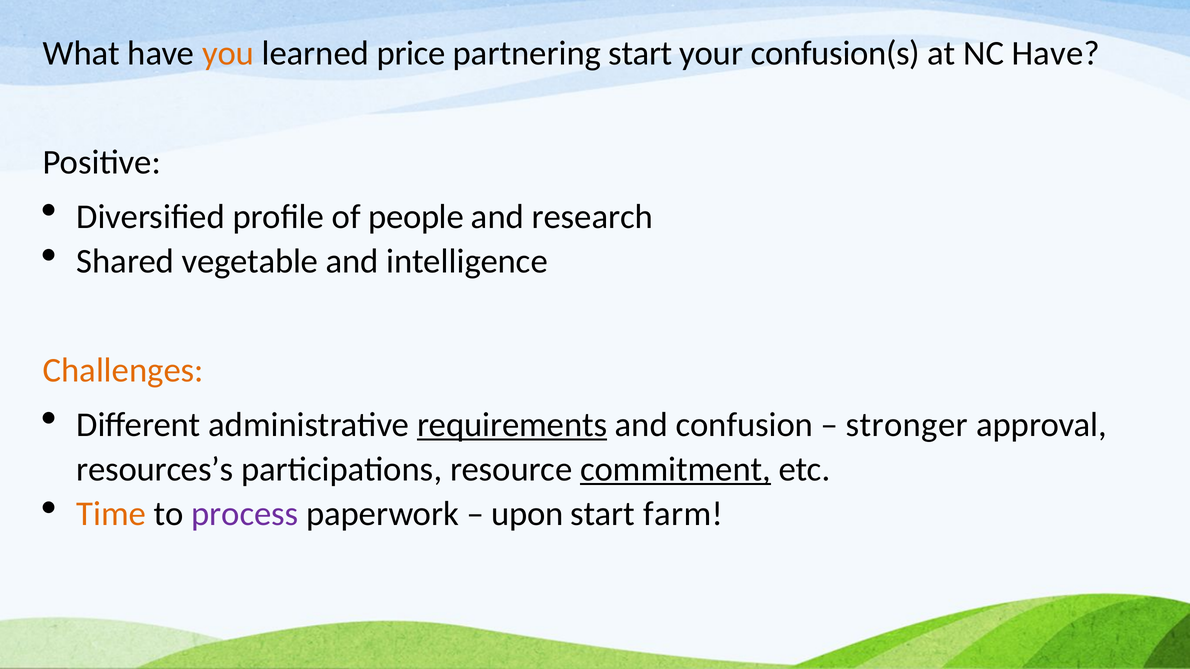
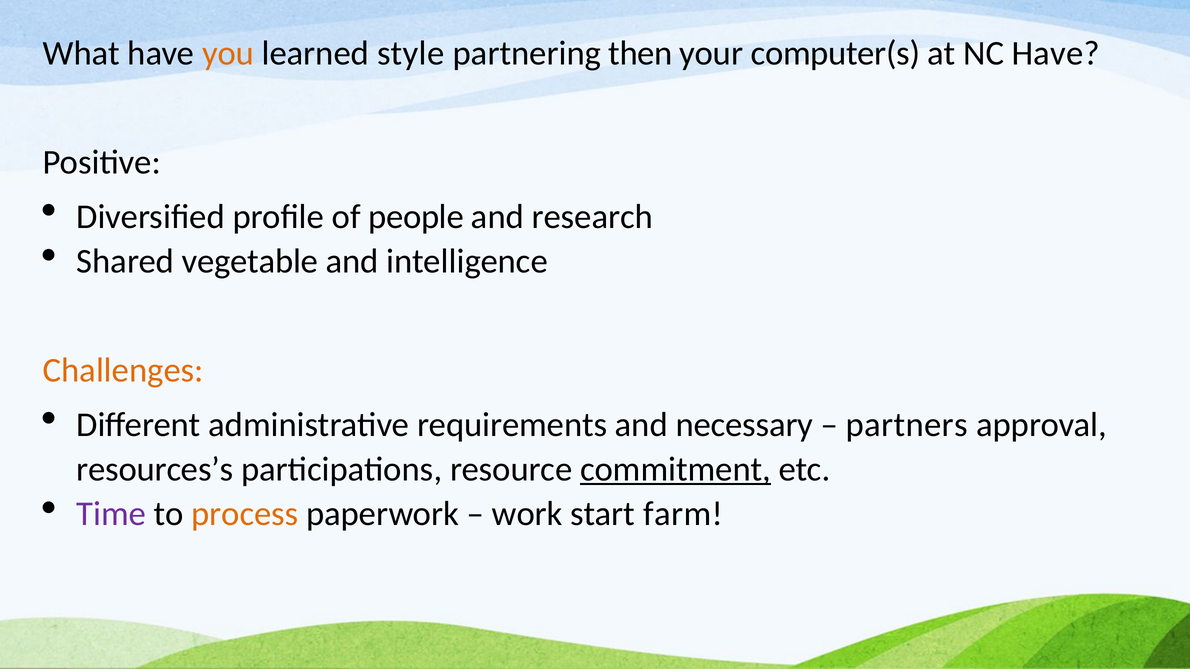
price: price -> style (411, 53)
partnering start: start -> then (640, 53)
confusion(s: confusion(s -> computer(s (835, 53)
requirements underline: present -> none (512, 425)
confusion: confusion -> necessary (744, 425)
stronger: stronger -> partners (907, 425)
Time colour: orange -> purple (111, 514)
process colour: purple -> orange (245, 514)
upon: upon -> work (527, 514)
